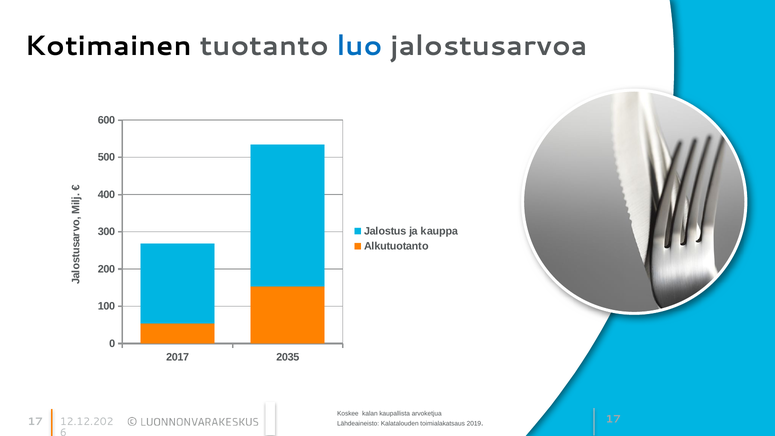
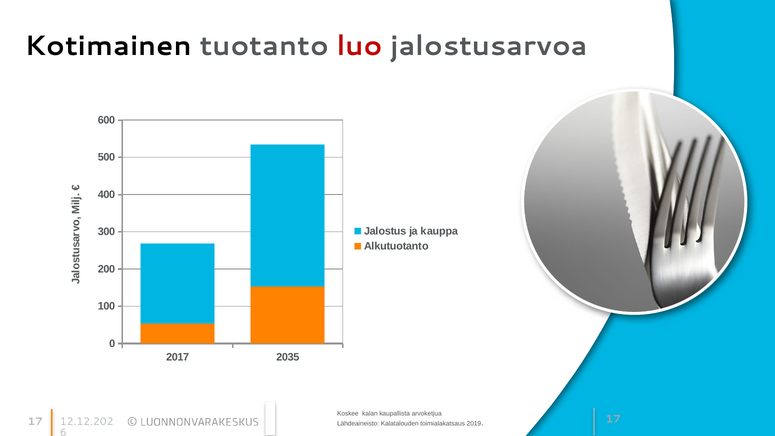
luo colour: blue -> red (360, 46)
